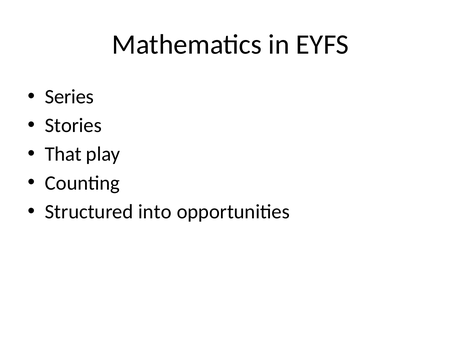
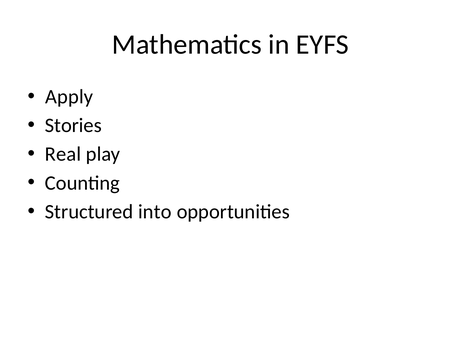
Series: Series -> Apply (69, 97)
That: That -> Real (63, 154)
